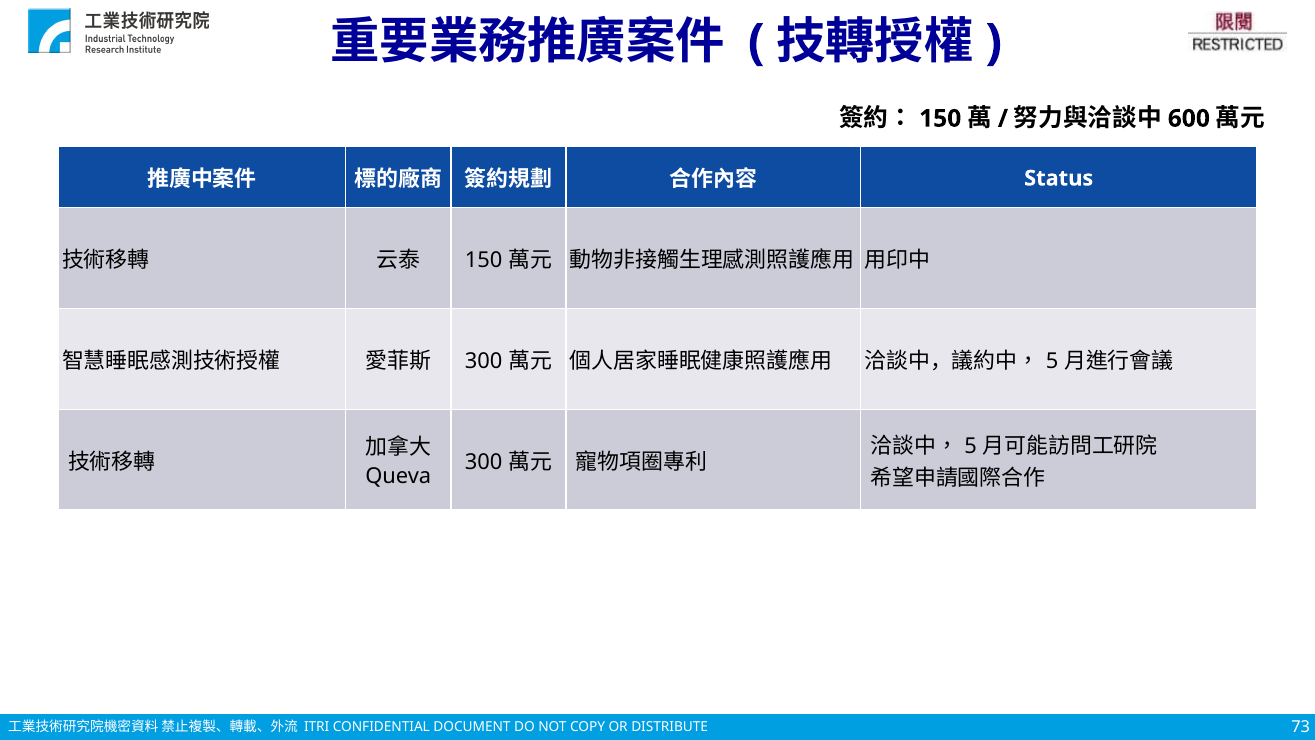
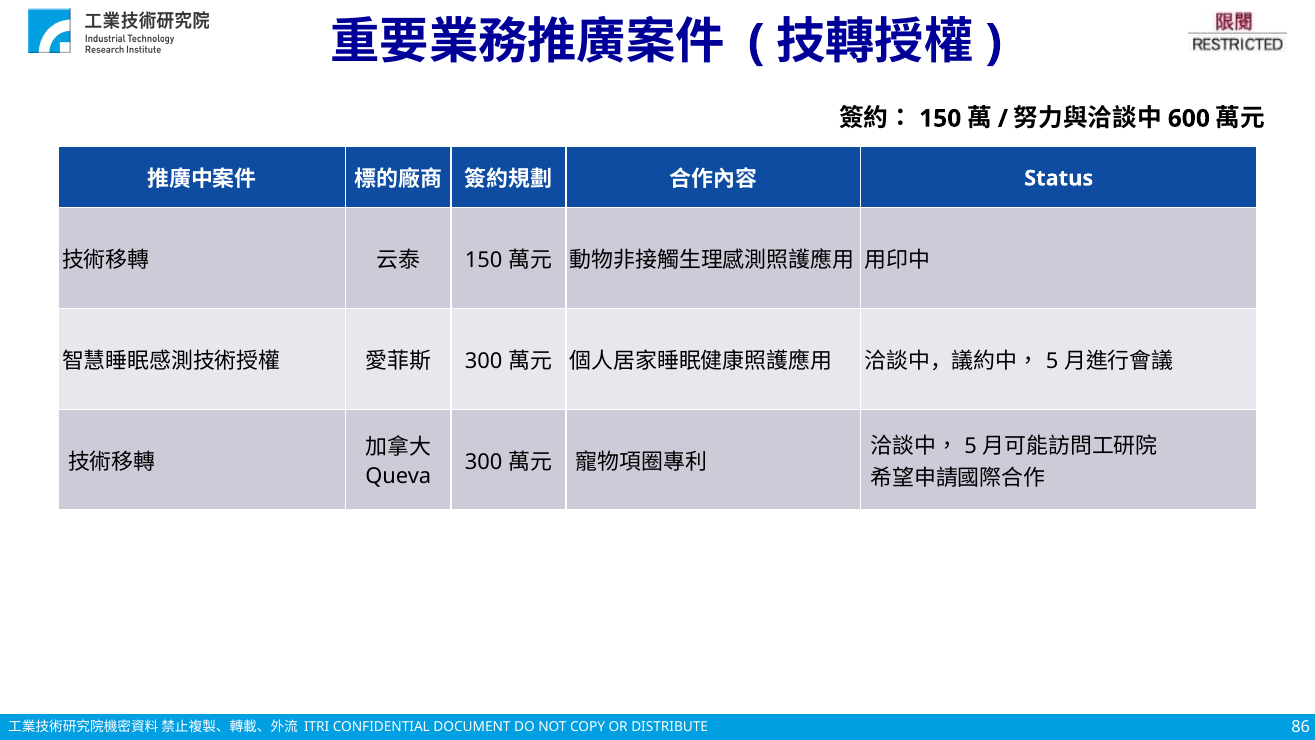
73: 73 -> 86 (1301, 727)
